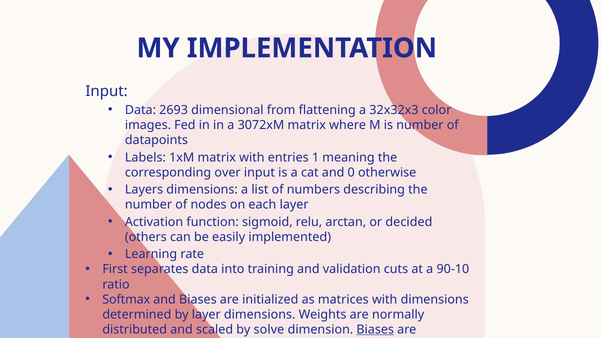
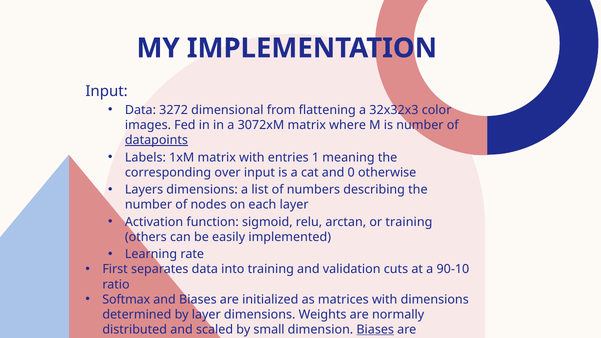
2693: 2693 -> 3272 (174, 110)
datapoints underline: none -> present (156, 140)
or decided: decided -> training (409, 222)
solve: solve -> small (269, 330)
